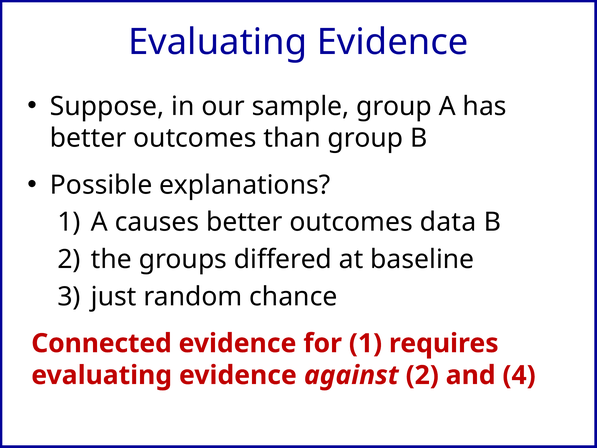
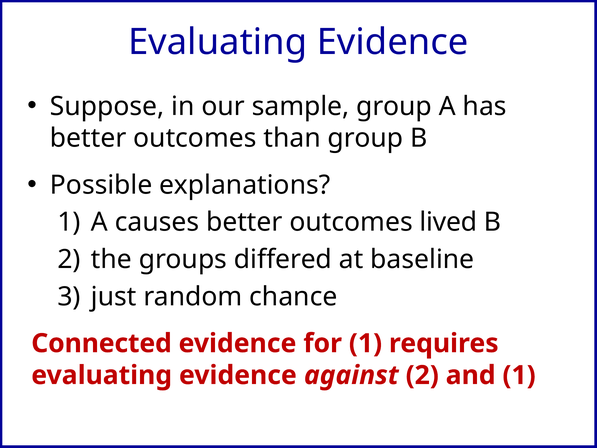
data: data -> lived (448, 222)
and 4: 4 -> 1 (519, 375)
